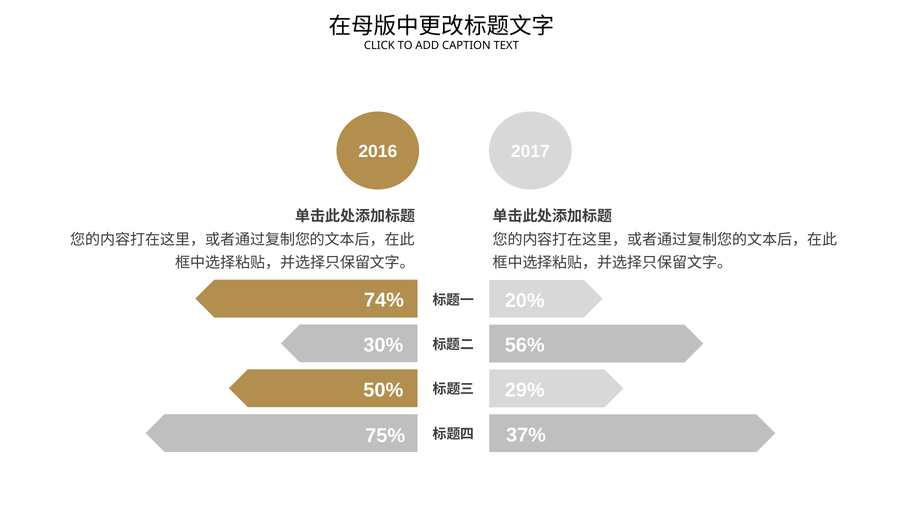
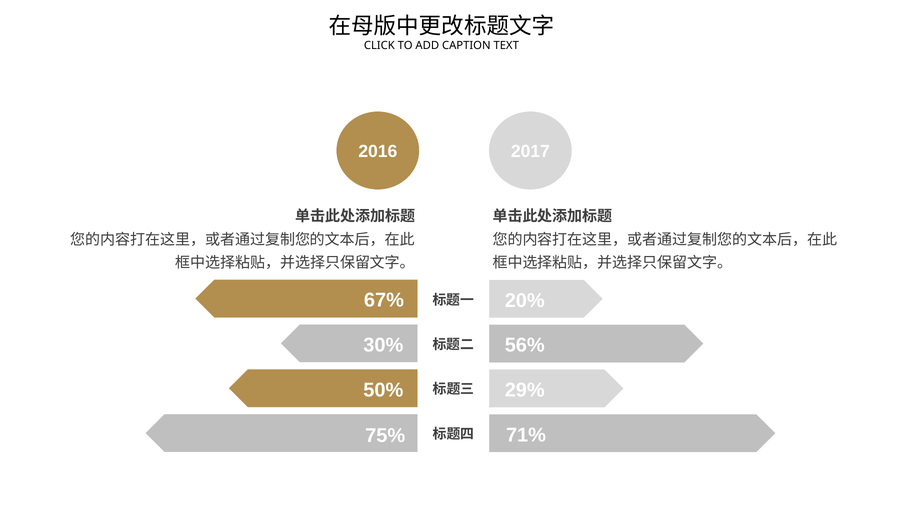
74%: 74% -> 67% (384, 300)
37%: 37% -> 71% (526, 436)
